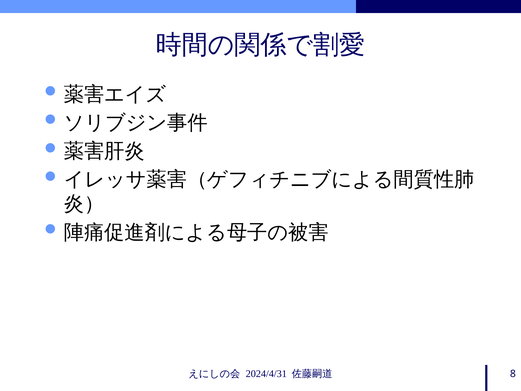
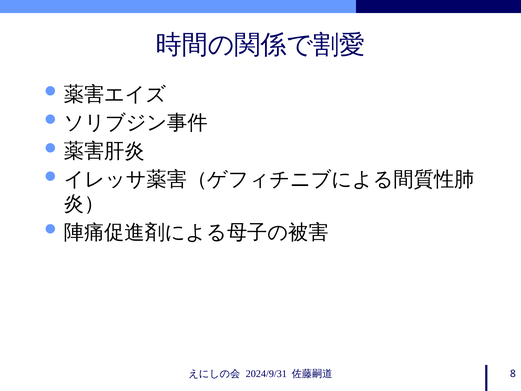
2024/4/31: 2024/4/31 -> 2024/9/31 (266, 374)
